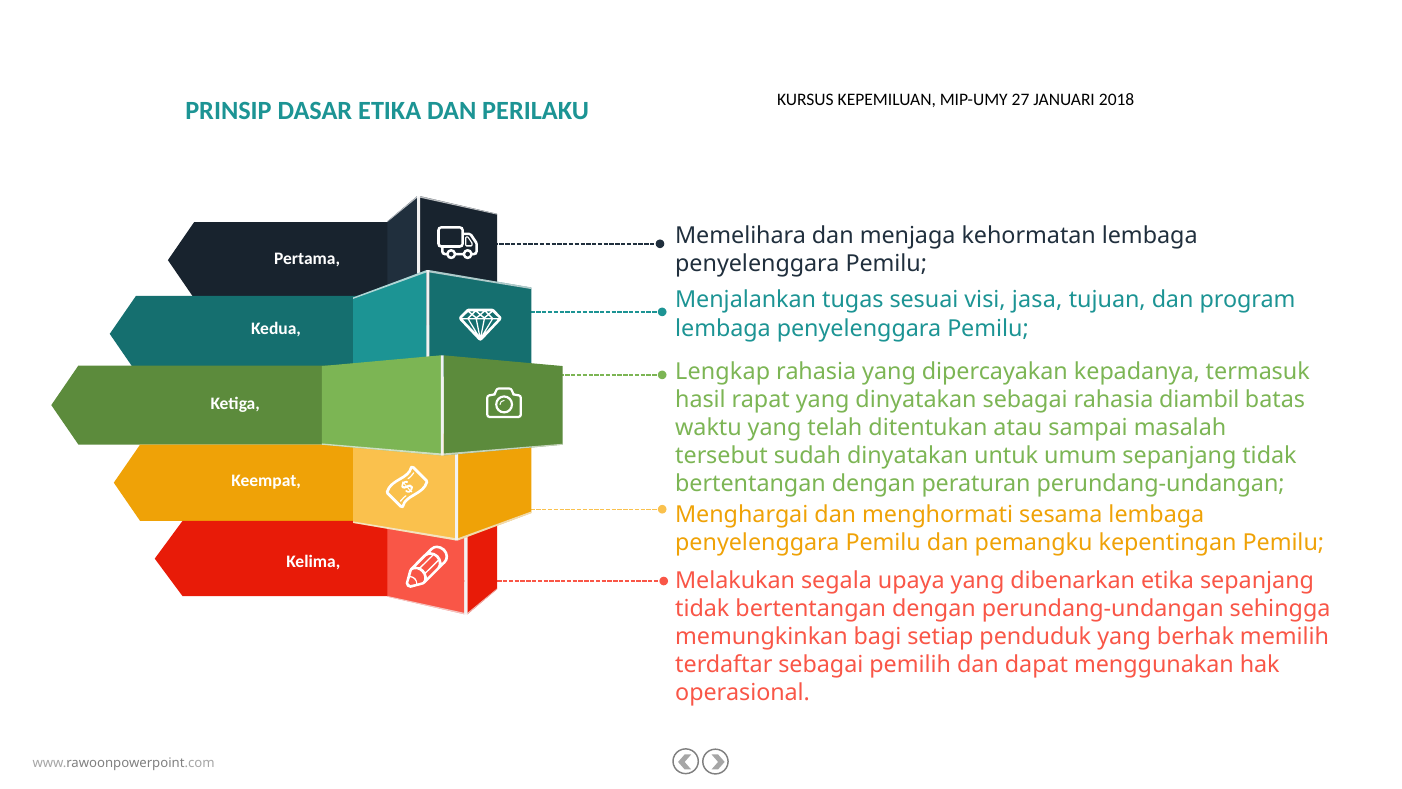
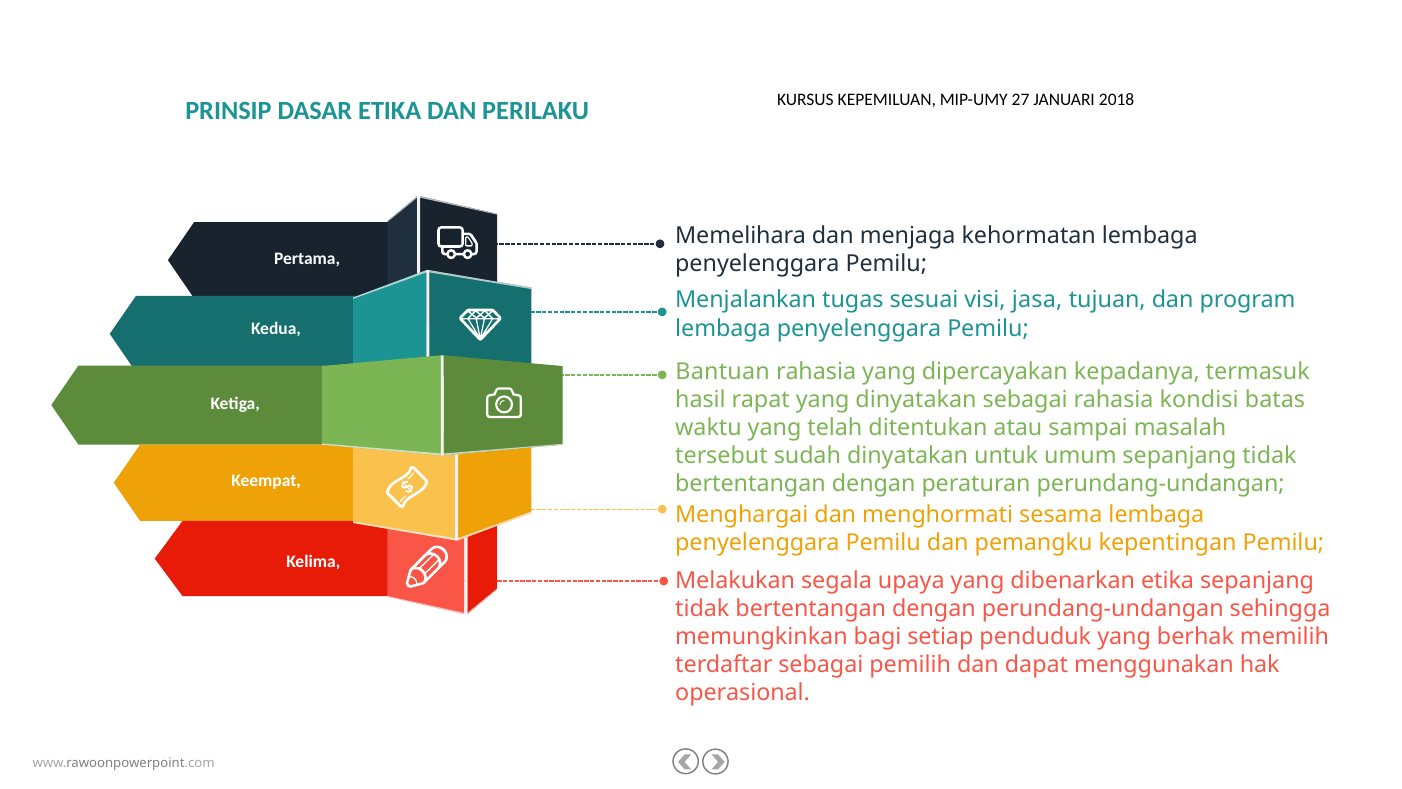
Lengkap: Lengkap -> Bantuan (723, 372)
diambil: diambil -> kondisi (1199, 400)
